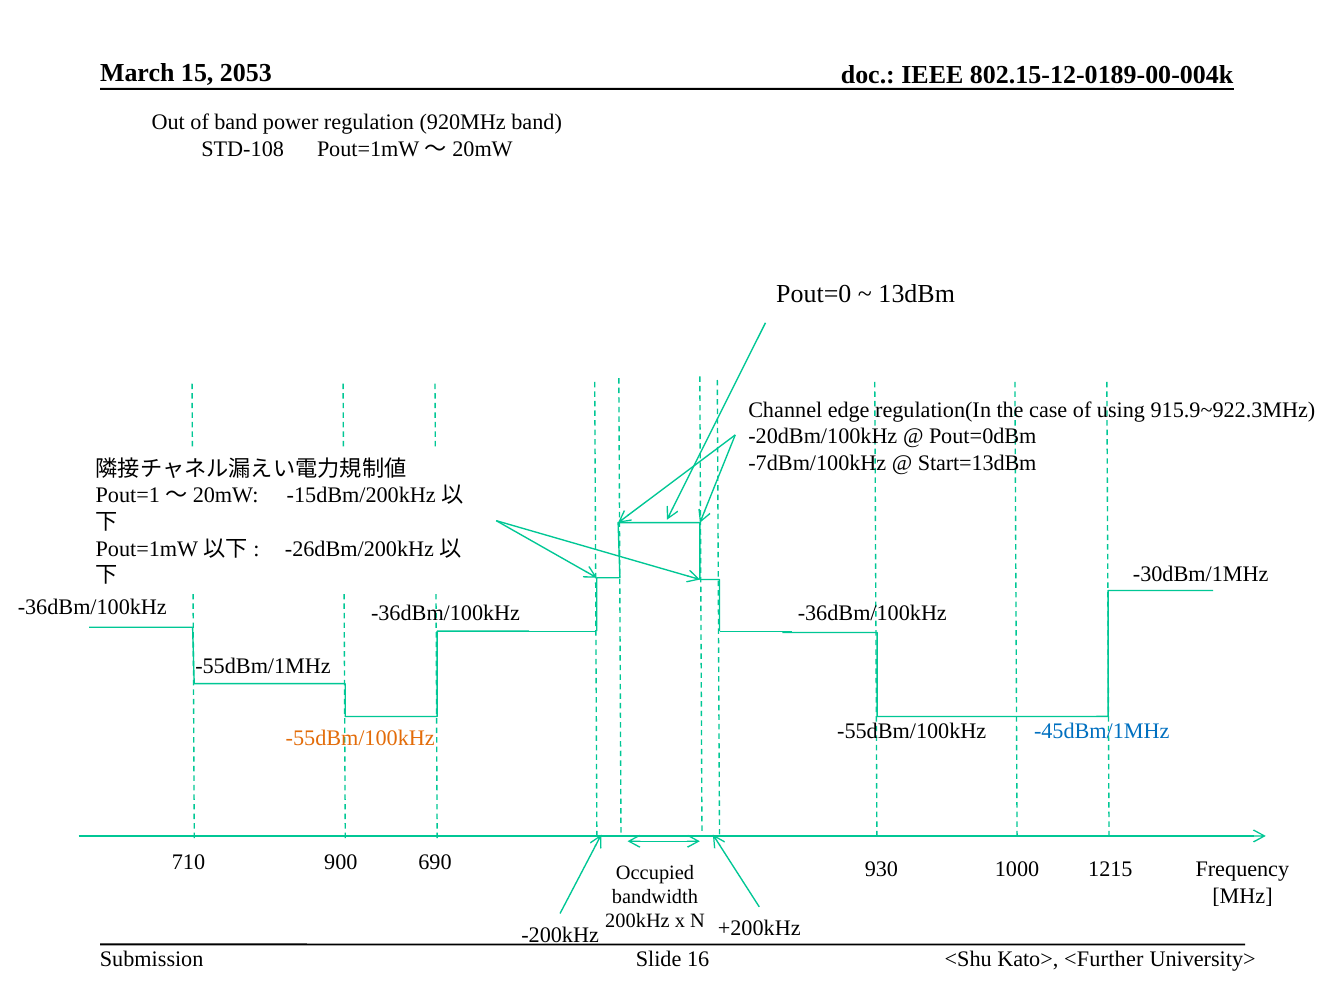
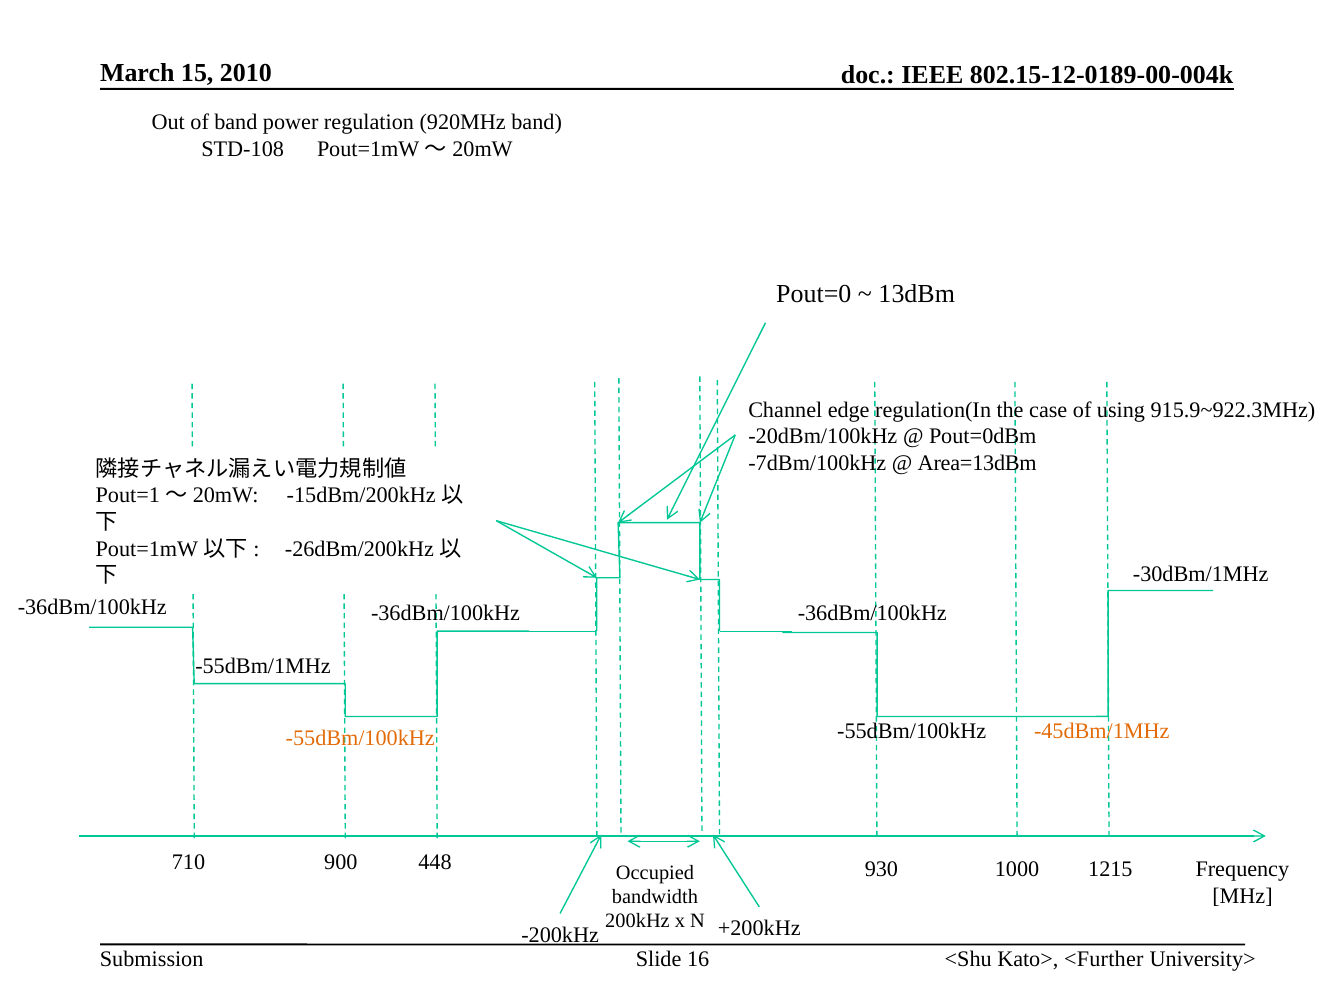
2053: 2053 -> 2010 (246, 73)
Start=13dBm: Start=13dBm -> Area=13dBm (977, 463)
-45dBm/1MHz colour: blue -> orange (1102, 732)
690: 690 -> 448 (435, 863)
